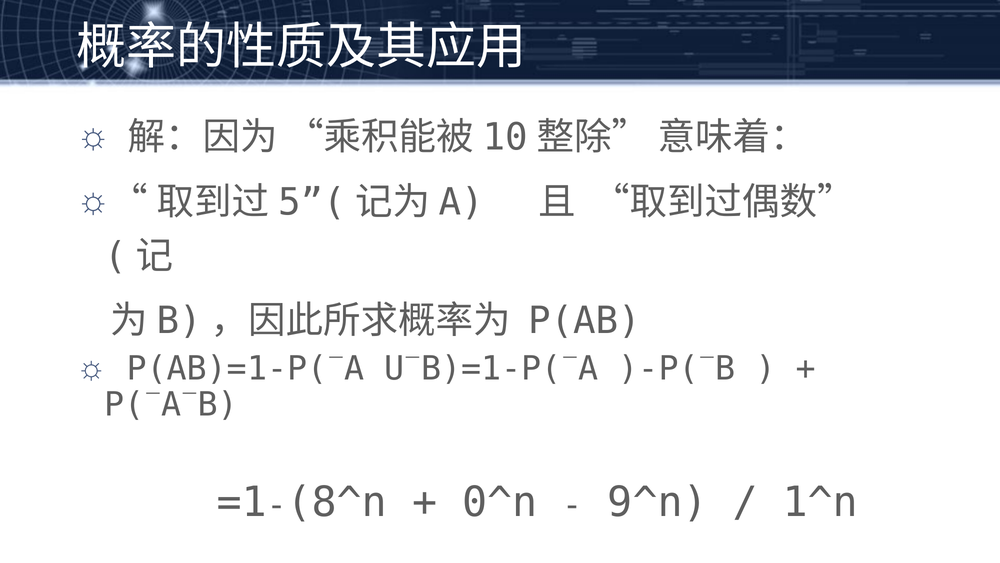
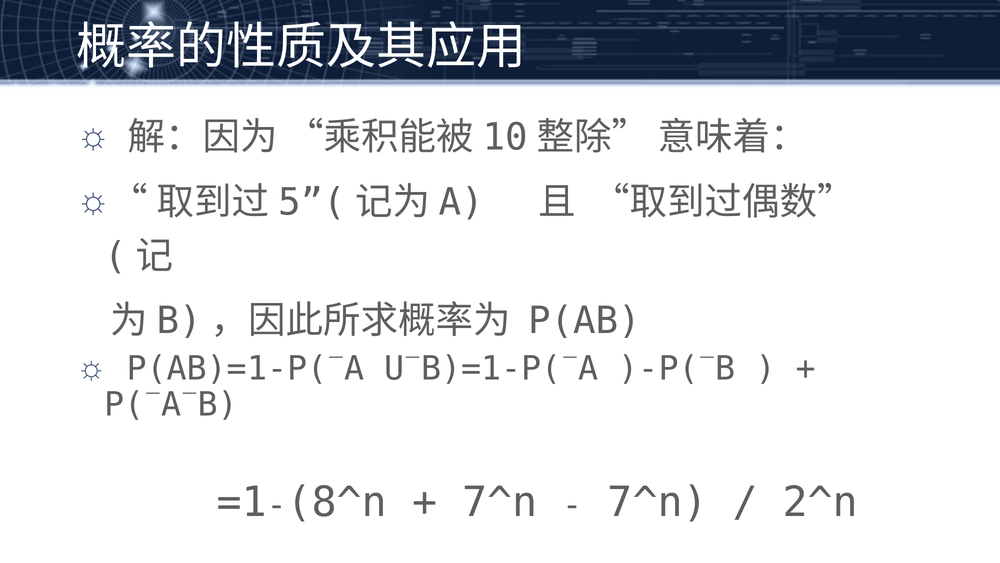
0^n: 0^n -> 7^n (500, 502)
9^n: 9^n -> 7^n (658, 502)
1^n: 1^n -> 2^n (820, 502)
